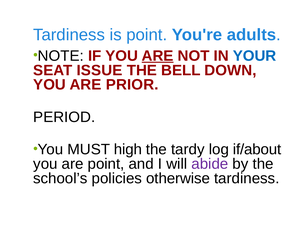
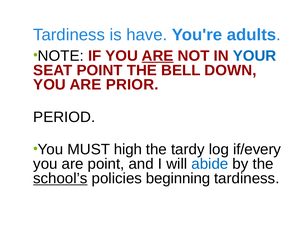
is point: point -> have (147, 35)
SEAT ISSUE: ISSUE -> POINT (100, 70)
if/about: if/about -> if/every (257, 150)
abide colour: purple -> blue (210, 164)
school’s underline: none -> present (60, 179)
otherwise: otherwise -> beginning (178, 179)
